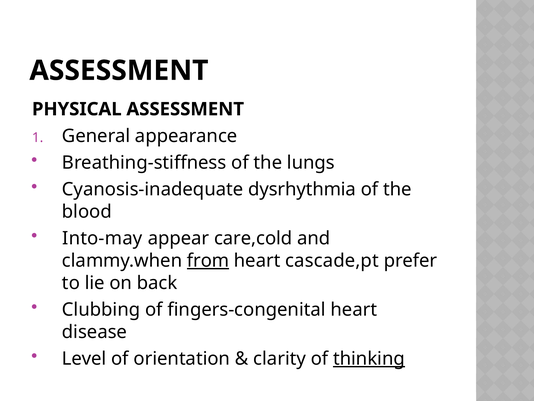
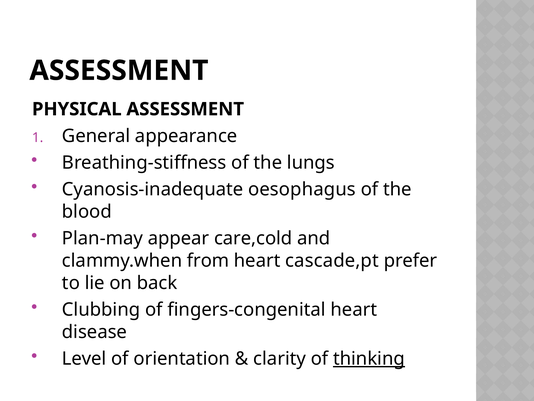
dysrhythmia: dysrhythmia -> oesophagus (302, 189)
Into-may: Into-may -> Plan-may (102, 238)
from underline: present -> none (208, 260)
